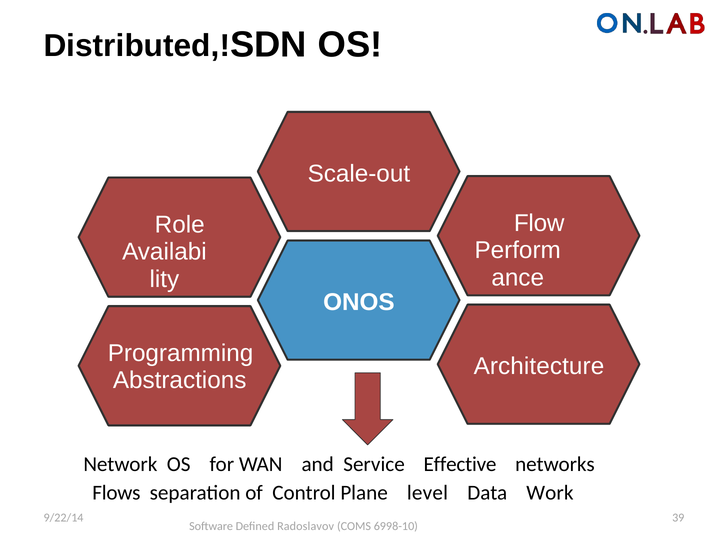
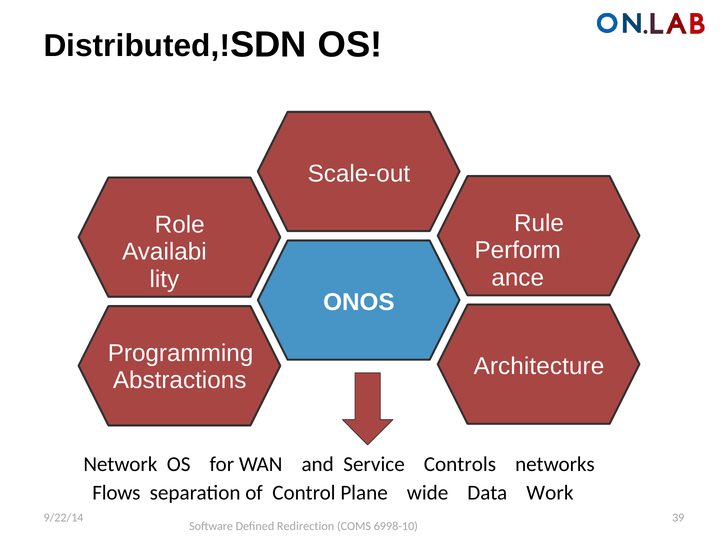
Flow: Flow -> Rule (539, 223)
Effective: Effective -> Controls (460, 464)
level: level -> wide (428, 493)
Radoslavov: Radoslavov -> Redirection (306, 526)
